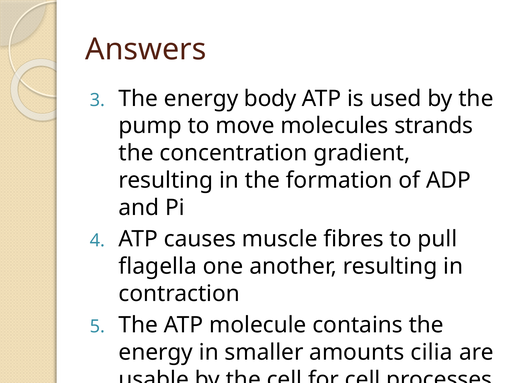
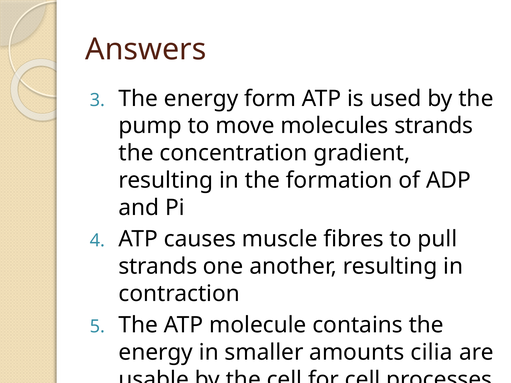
body: body -> form (270, 99)
flagella: flagella -> strands (158, 266)
